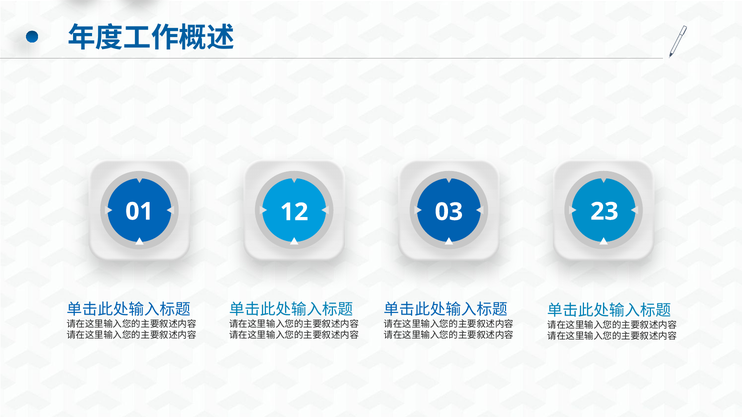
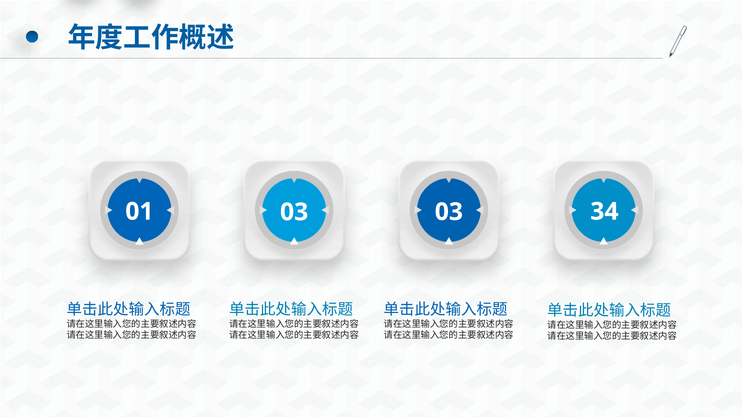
01 12: 12 -> 03 (294, 212)
23: 23 -> 34 (604, 212)
